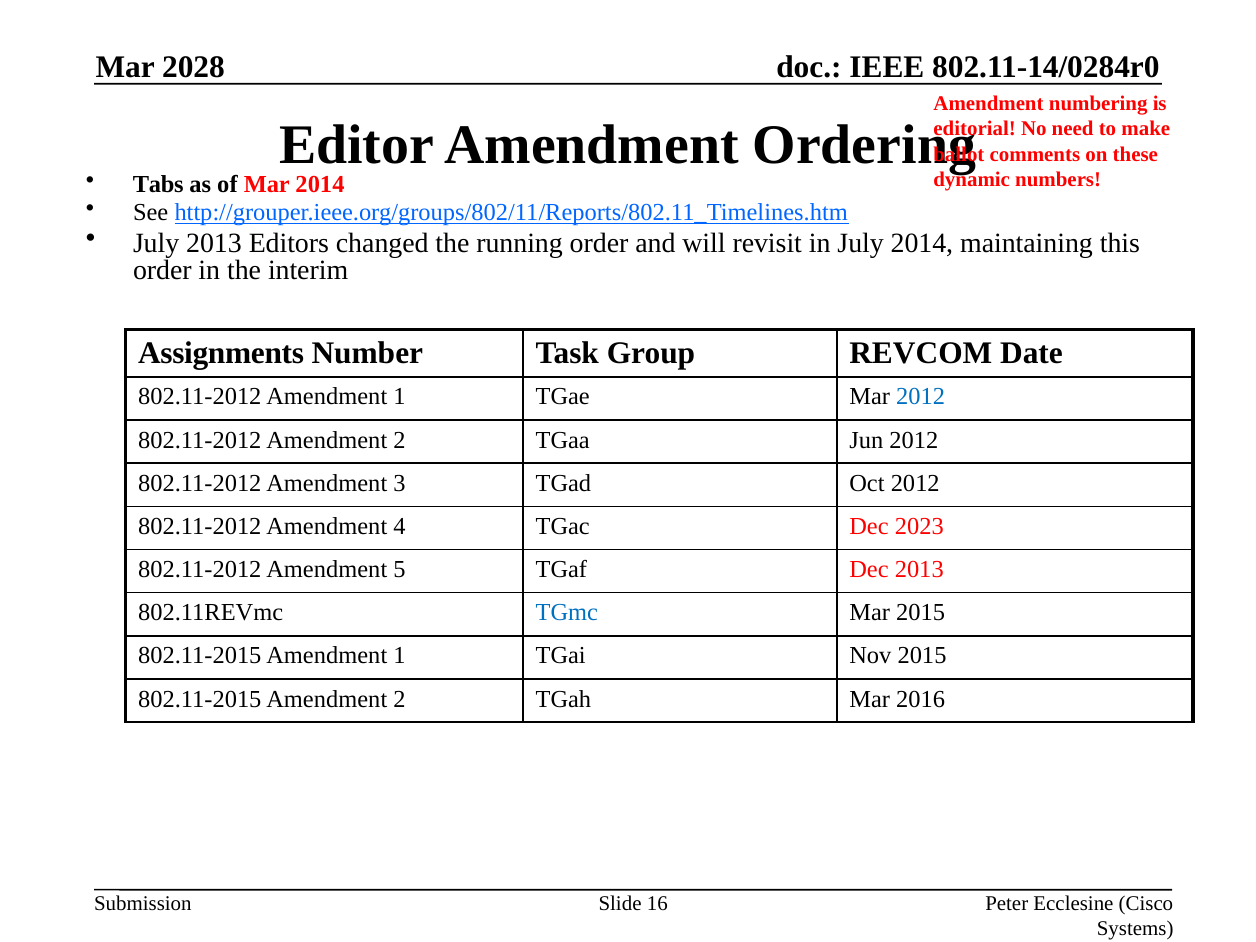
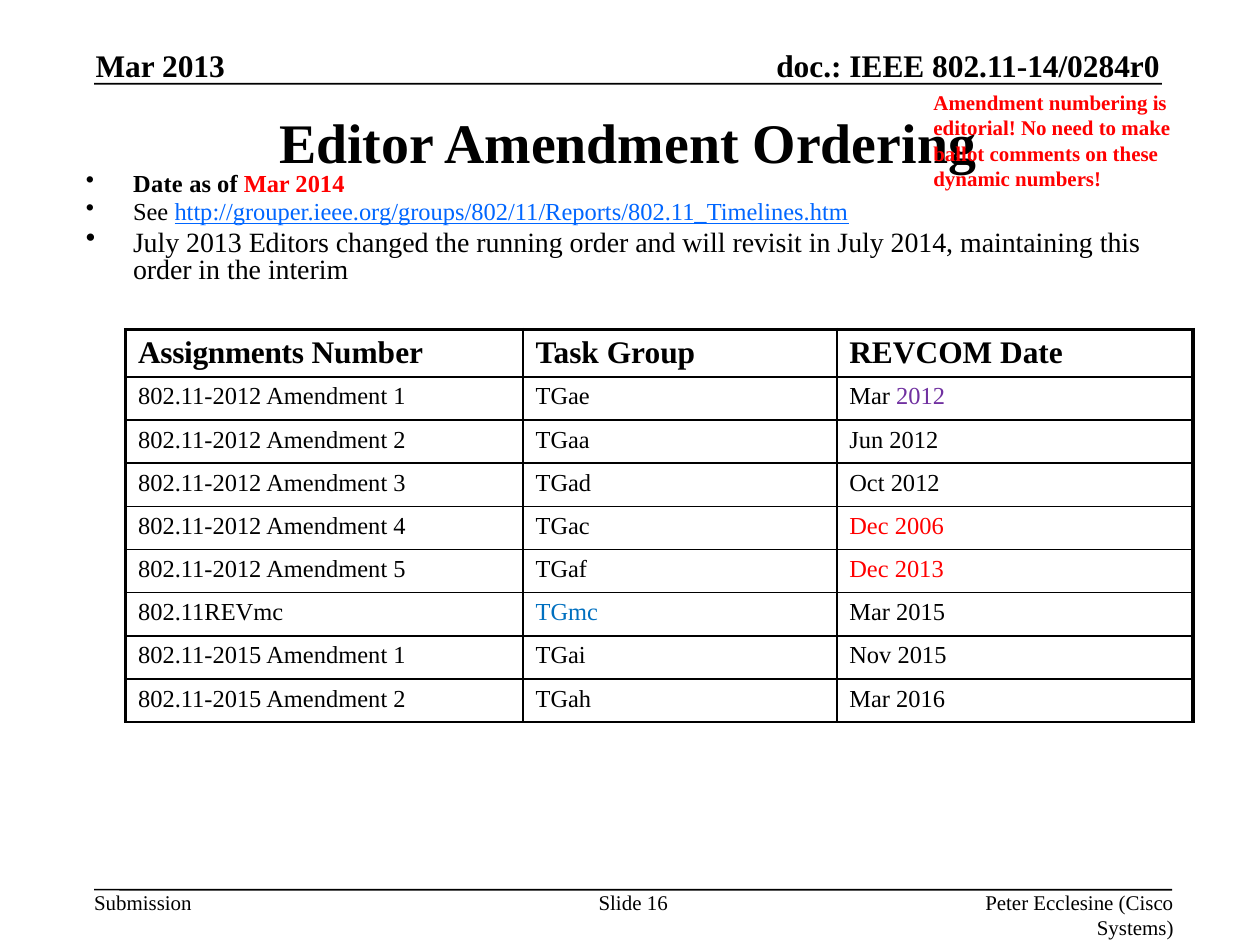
Mar 2028: 2028 -> 2013 (193, 67)
Tabs: Tabs -> Date (158, 185)
2012 colour: blue -> purple (921, 397)
2023: 2023 -> 2006 (919, 526)
